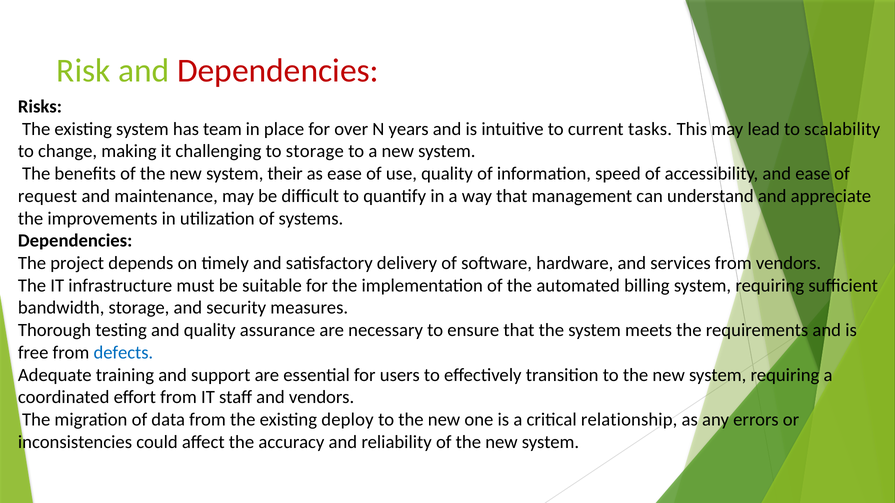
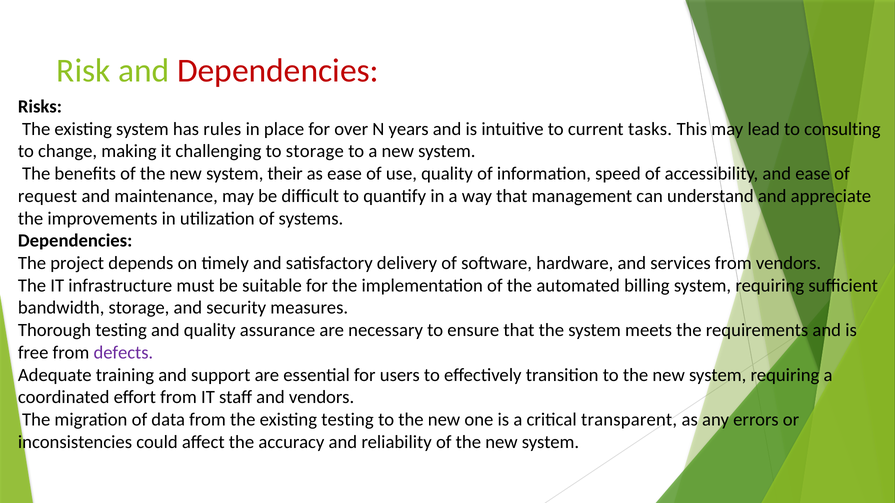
team: team -> rules (222, 129)
scalability: scalability -> consulting (842, 129)
defects colour: blue -> purple (123, 353)
existing deploy: deploy -> testing (348, 420)
relationship: relationship -> transparent (629, 420)
